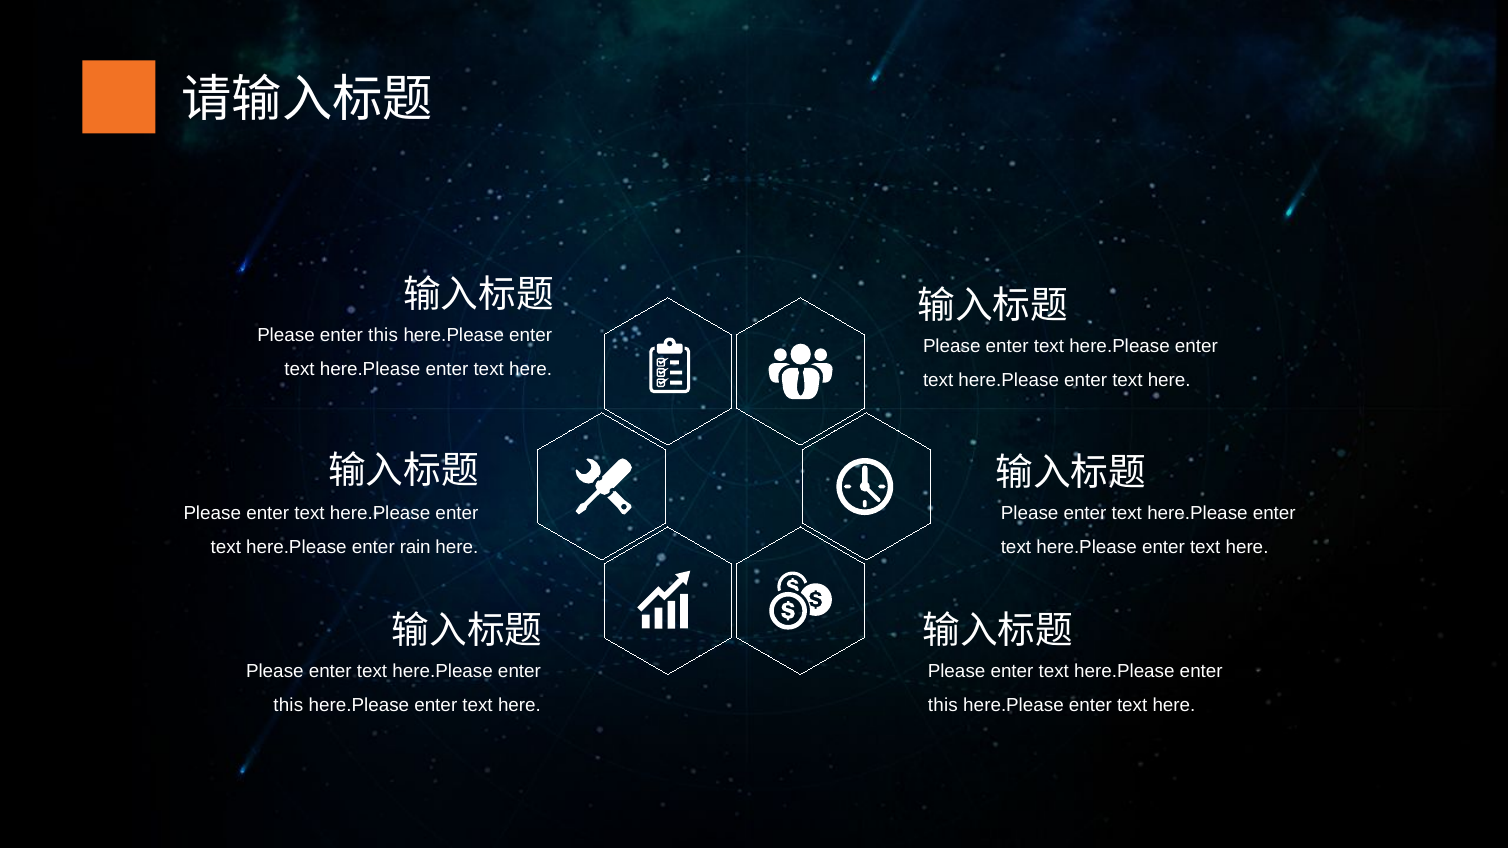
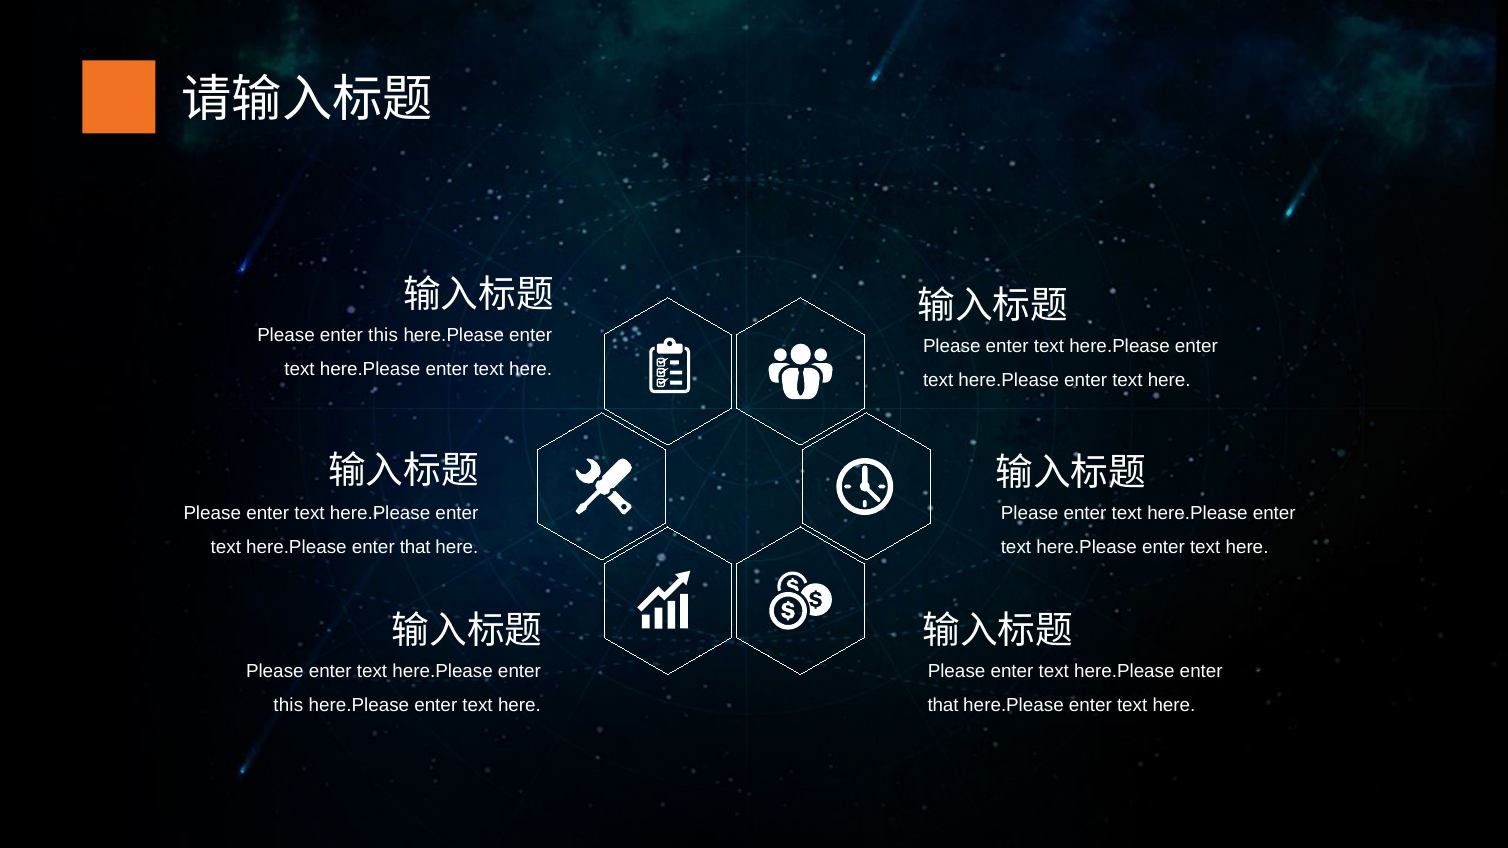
rain: rain -> that (415, 547)
this: this -> that (943, 705)
